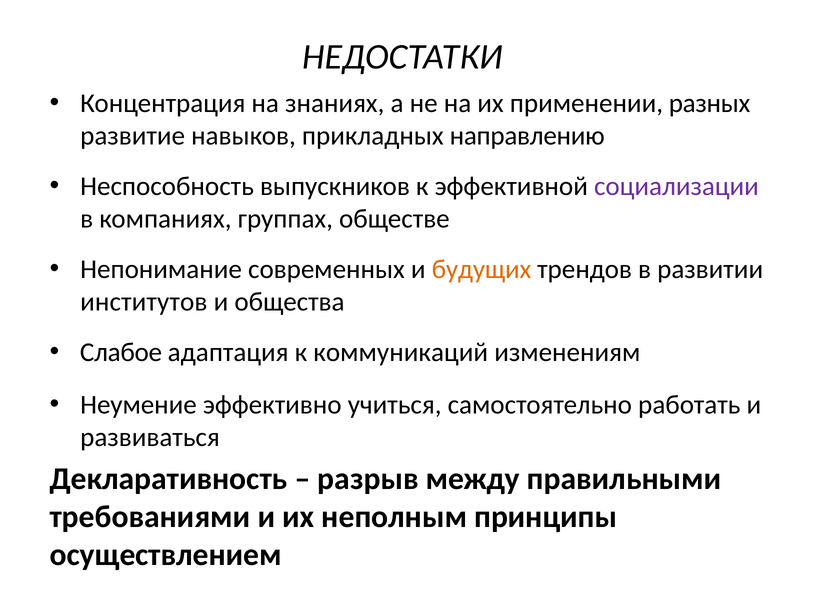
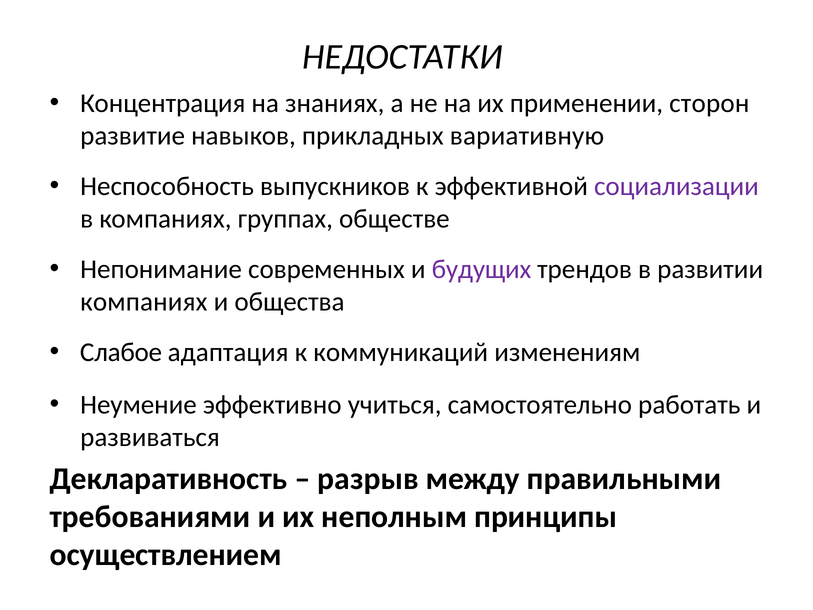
разных: разных -> сторон (709, 103)
направлению: направлению -> вариативную (527, 136)
будущих colour: orange -> purple (481, 269)
институтов: институтов -> компаниях (144, 302)
